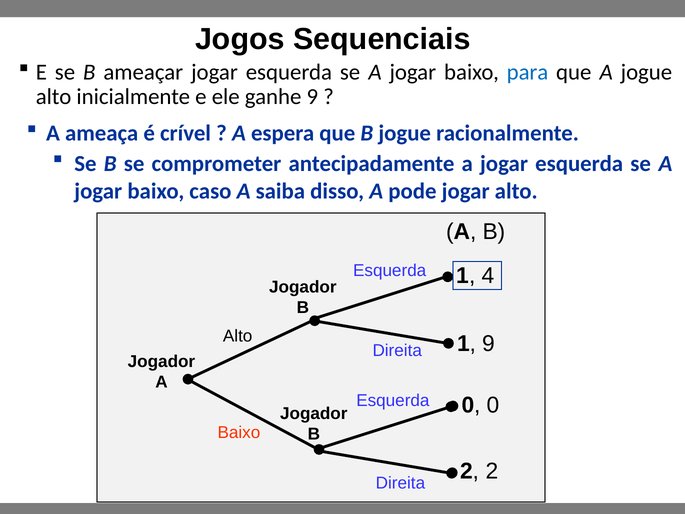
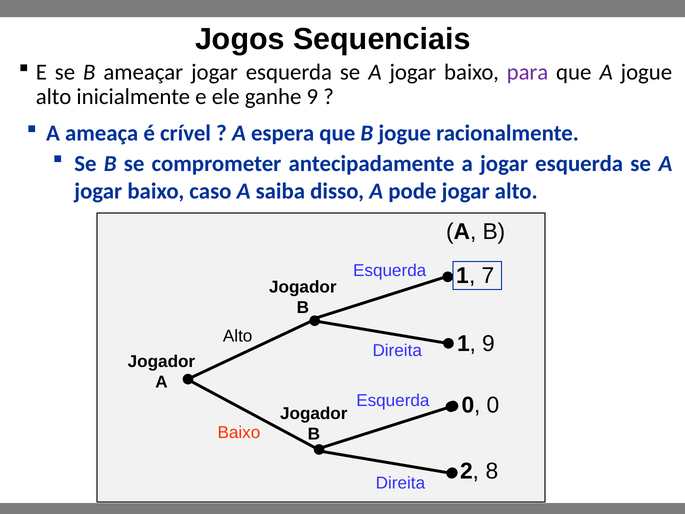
para colour: blue -> purple (528, 72)
4: 4 -> 7 (488, 276)
2 2: 2 -> 8 (492, 471)
